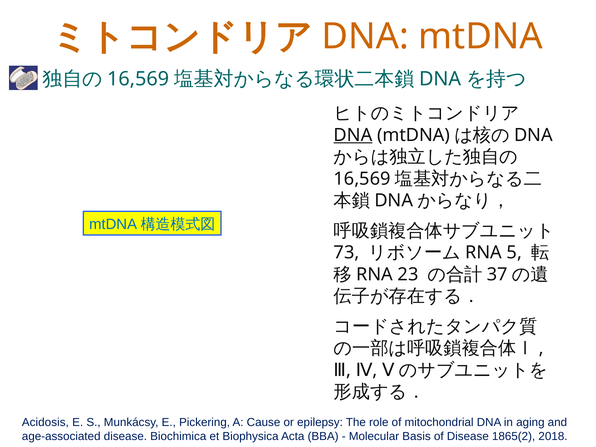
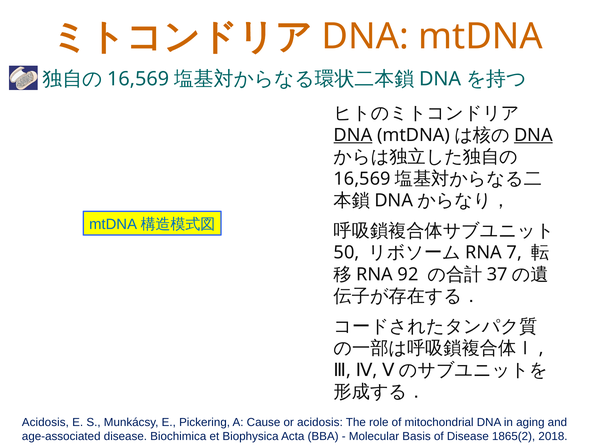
DNA underline: none -> present (533, 135)
73: 73 -> 50 (346, 253)
5: 5 -> 7 (514, 253)
23: 23 -> 92 (408, 274)
or epilepsy: epilepsy -> acidosis (320, 423)
